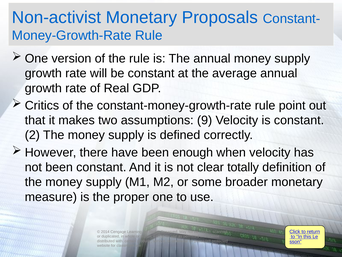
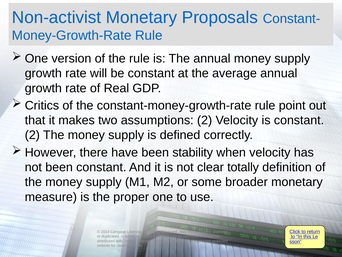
assumptions 9: 9 -> 2 (205, 120)
enough: enough -> stability (193, 152)
